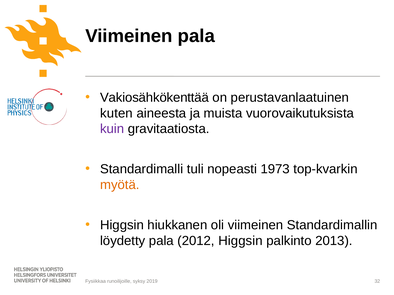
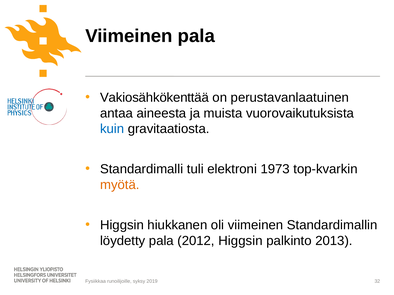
kuten: kuten -> antaa (117, 113)
kuin colour: purple -> blue (112, 129)
nopeasti: nopeasti -> elektroni (232, 169)
